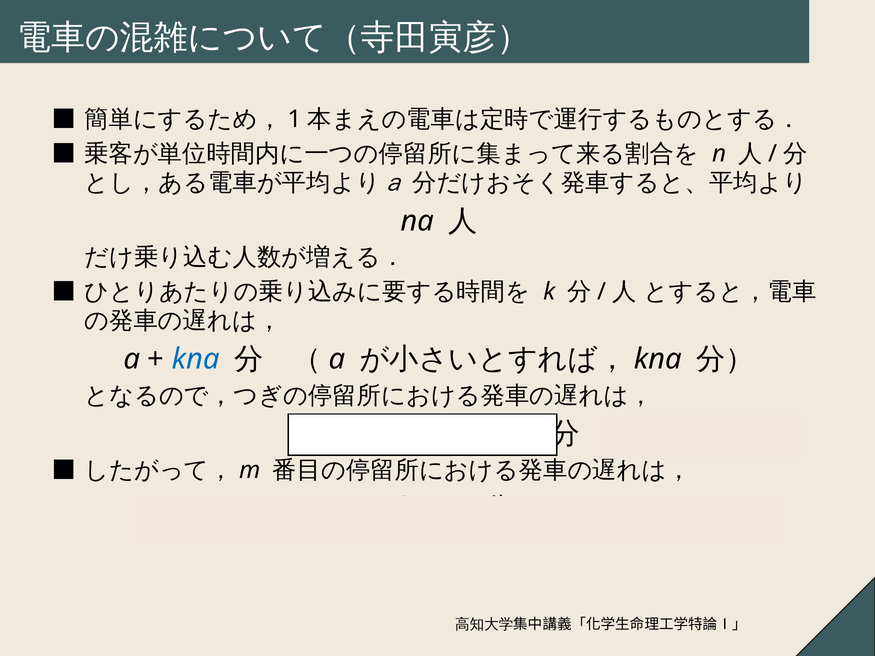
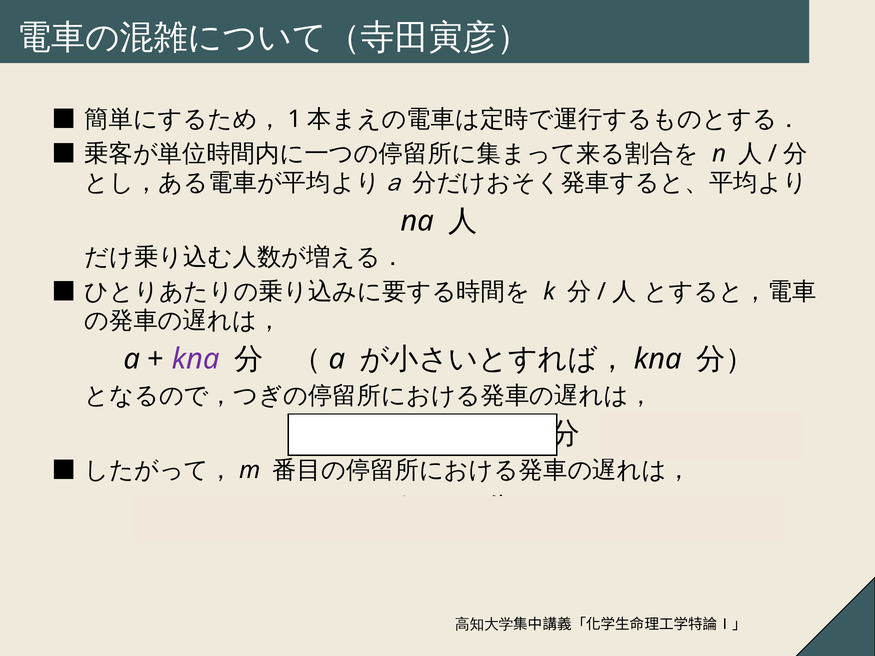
kna colour: blue -> purple (196, 359)
